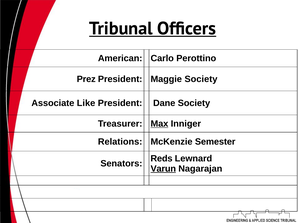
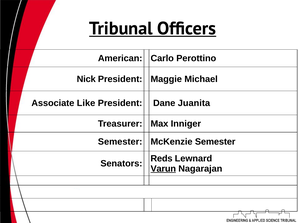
Prez: Prez -> Nick (86, 79)
Maggie Society: Society -> Michael (201, 79)
Dane Society: Society -> Juanita (194, 103)
Max underline: present -> none (159, 124)
Relations: Relations -> Semester (120, 142)
